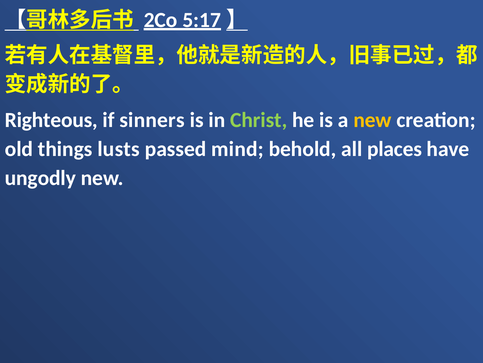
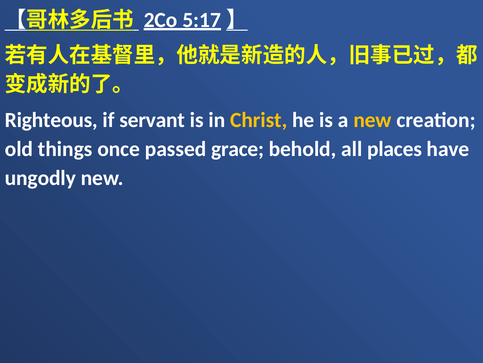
sinners: sinners -> servant (152, 120)
Christ colour: light green -> yellow (259, 120)
lusts: lusts -> once (119, 149)
mind: mind -> grace (238, 149)
